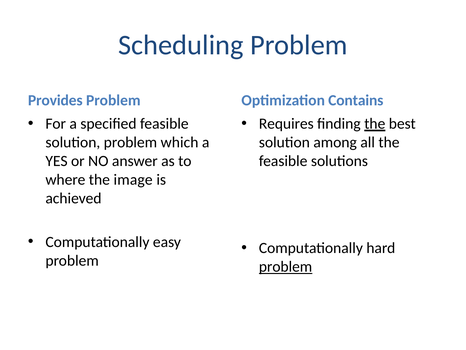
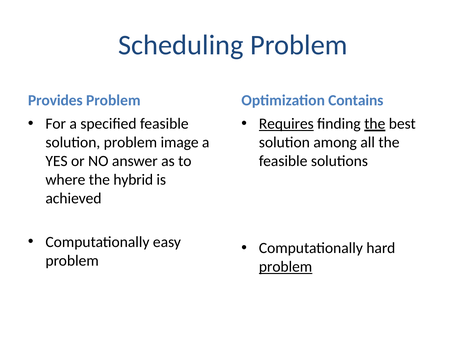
Requires underline: none -> present (286, 124)
which: which -> image (180, 142)
image: image -> hybrid (133, 179)
